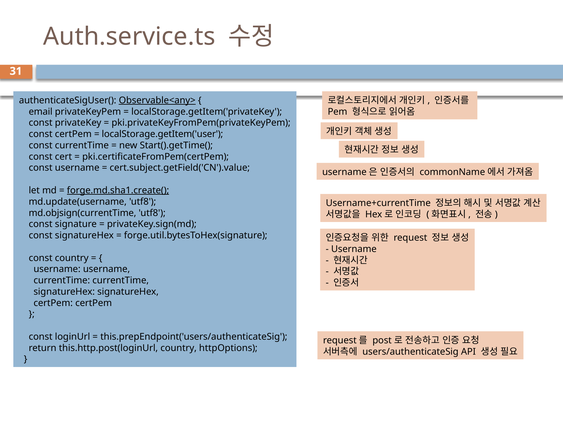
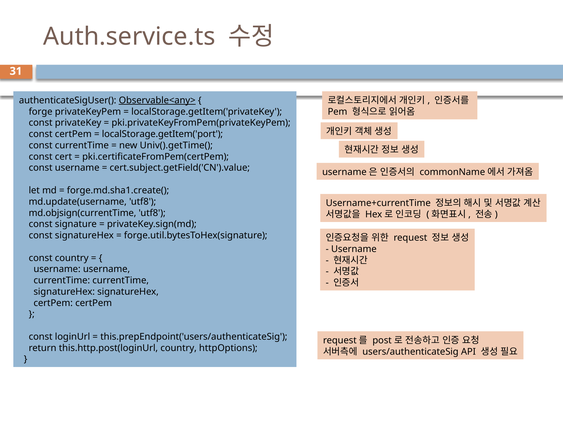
email: email -> forge (41, 112)
localStorage.getItem('user: localStorage.getItem('user -> localStorage.getItem('port (162, 134)
Start().getTime(: Start().getTime( -> Univ().getTime( (176, 145)
forge.md.sha1.create( underline: present -> none (118, 191)
